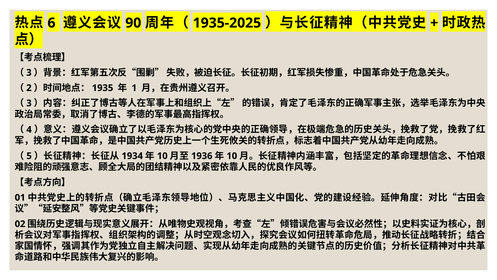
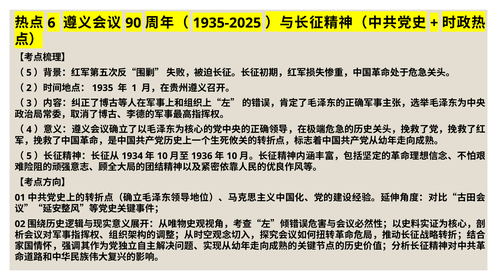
3: 3 -> 5 (29, 73)
